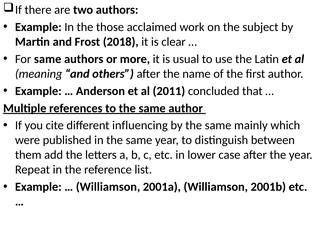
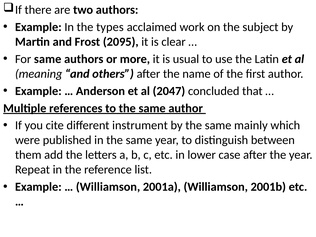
those: those -> types (110, 27)
2018: 2018 -> 2095 (121, 42)
2011: 2011 -> 2047 (169, 91)
influencing: influencing -> instrument (140, 125)
